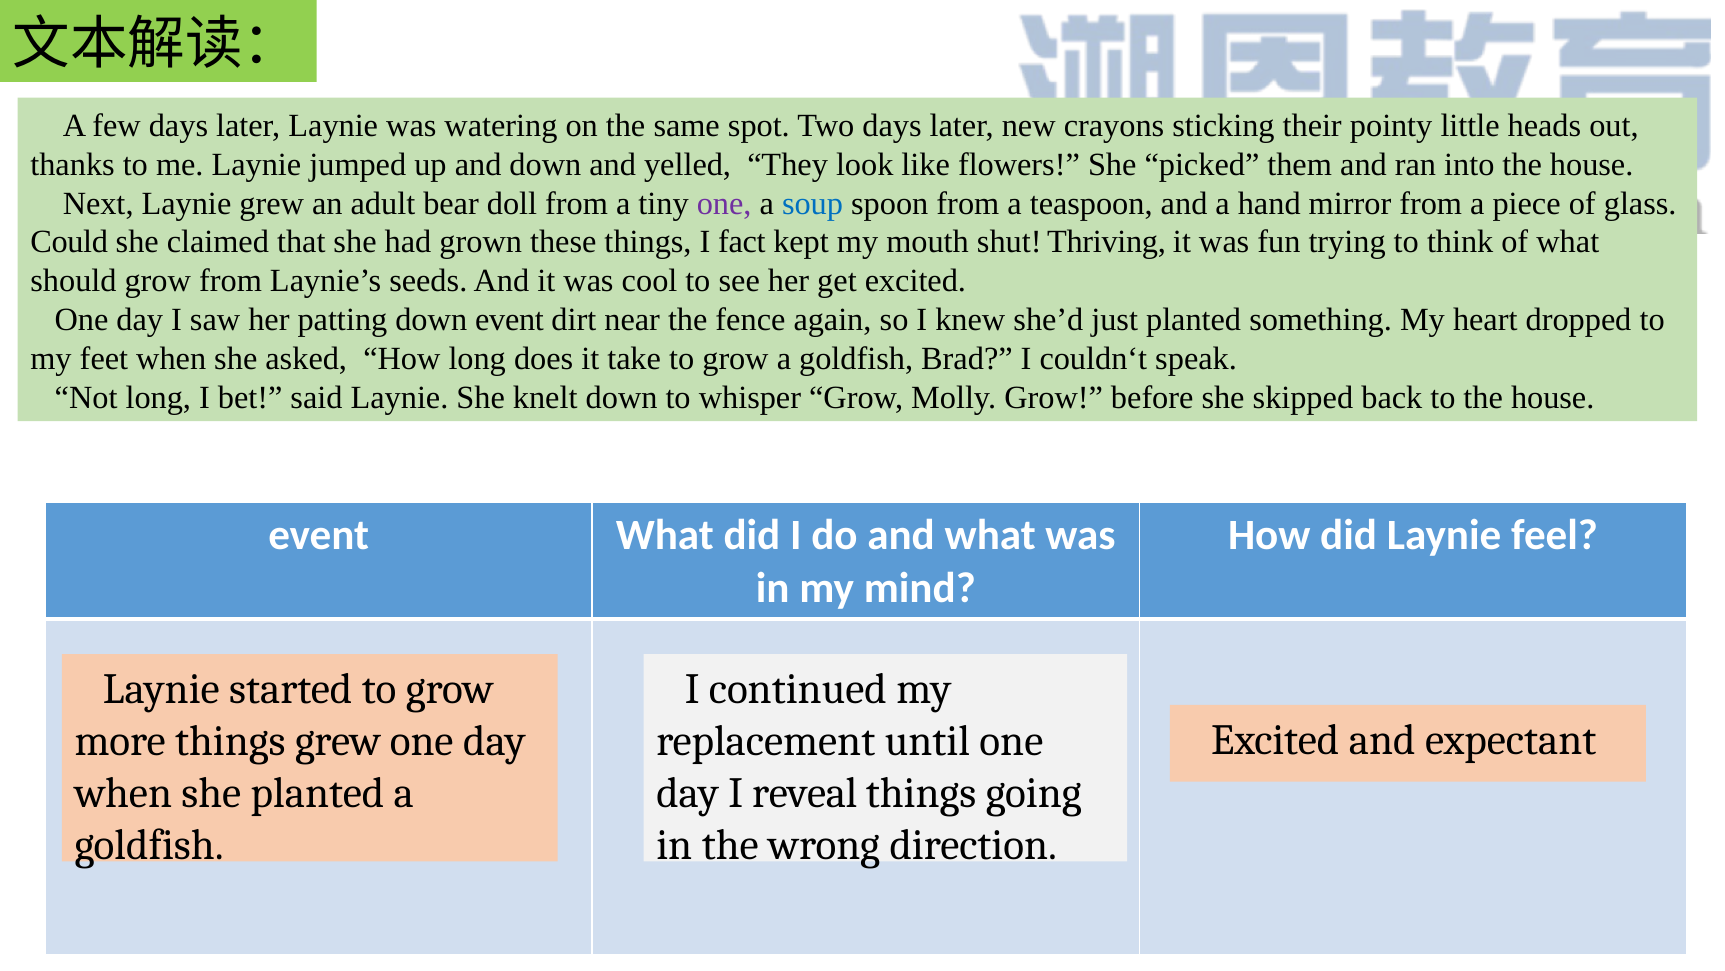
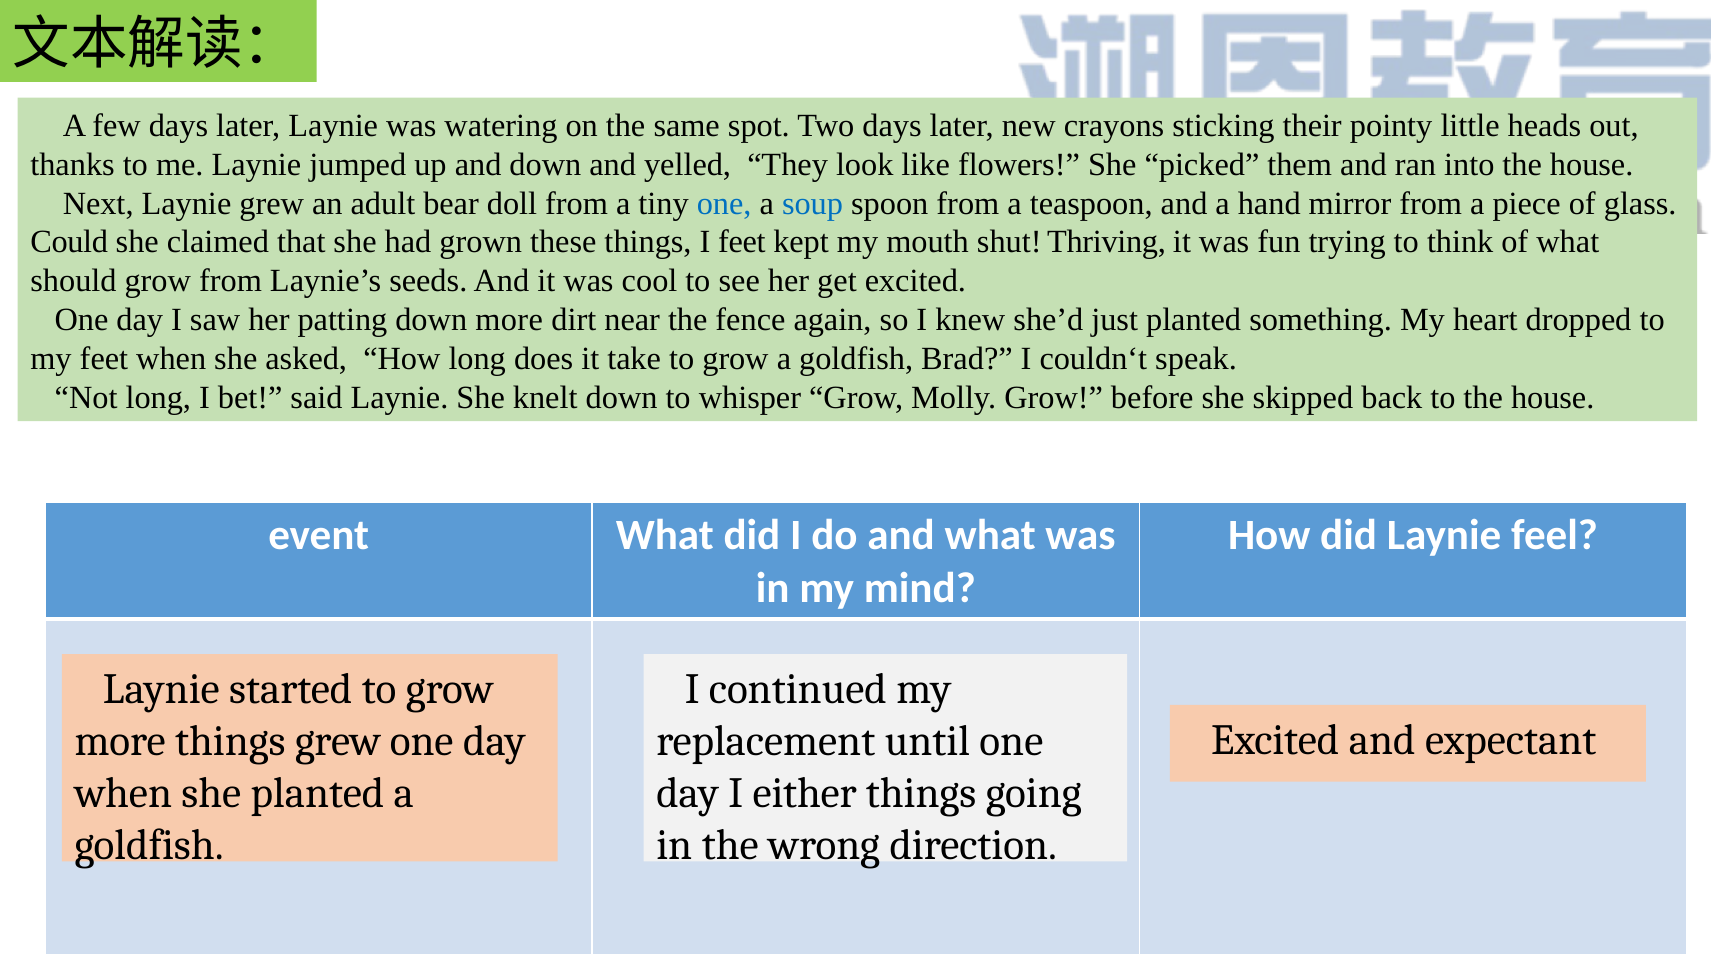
one colour: purple -> blue (724, 203)
I fact: fact -> feet (742, 242)
down event: event -> more (509, 320)
reveal: reveal -> either (805, 792)
